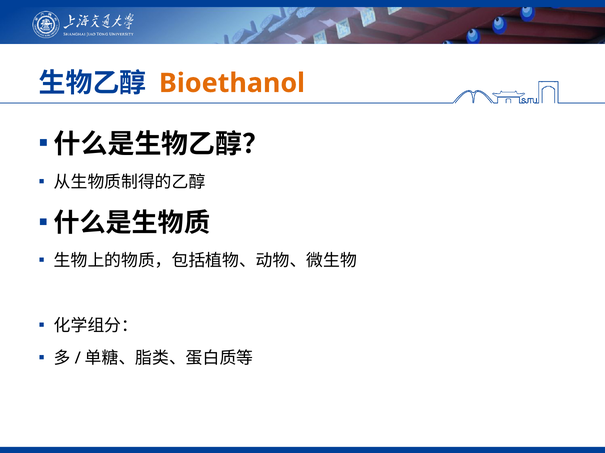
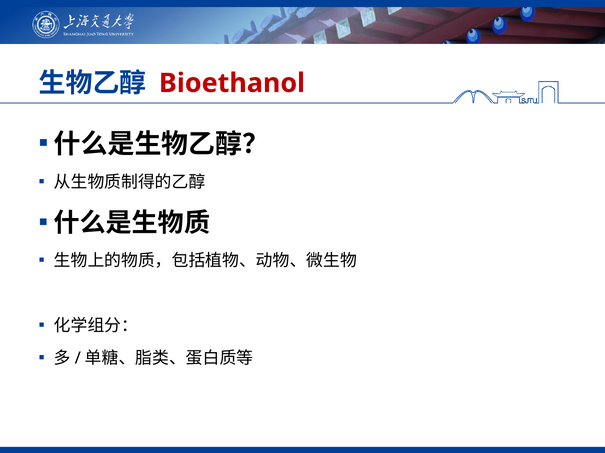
Bioethanol colour: orange -> red (232, 83)
